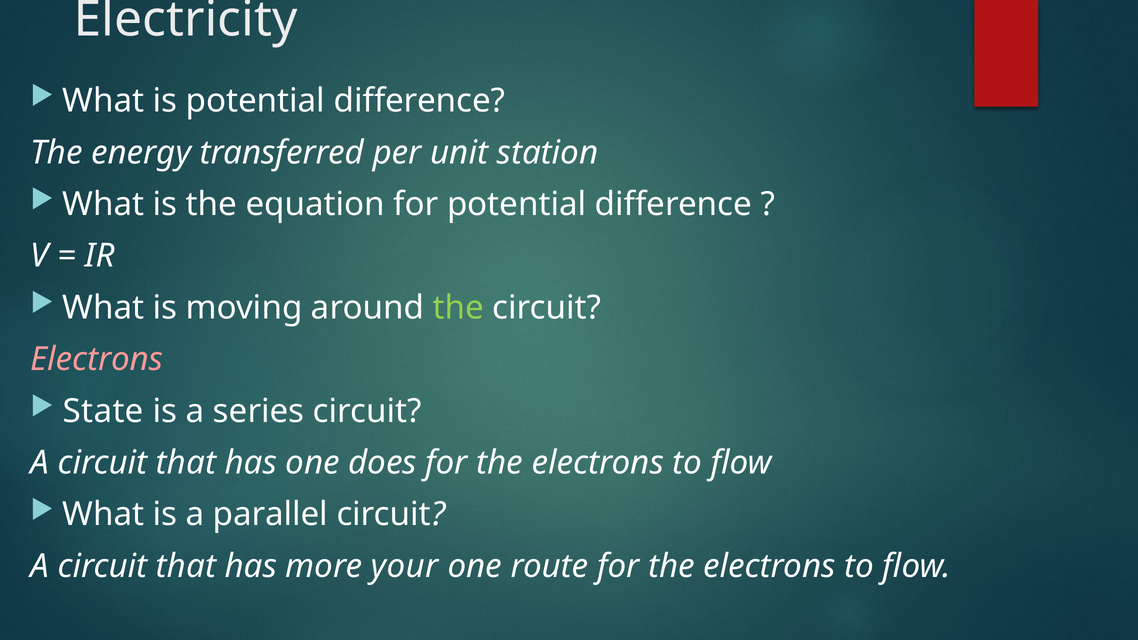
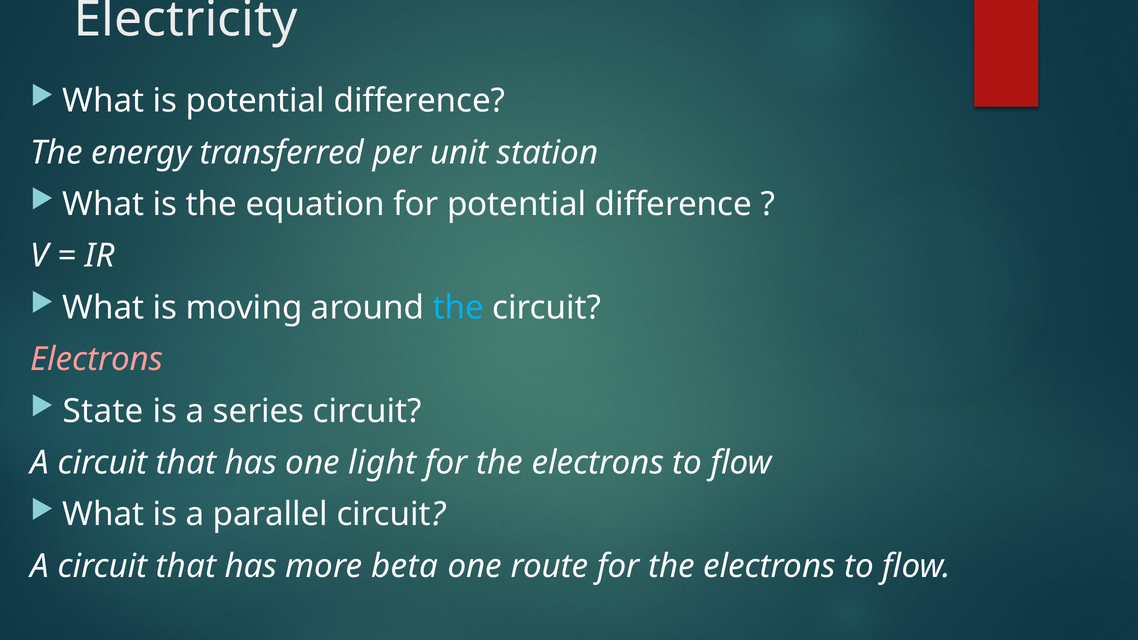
the colour: light green -> light blue (458, 308)
does: does -> light (382, 463)
your: your -> beta (405, 566)
